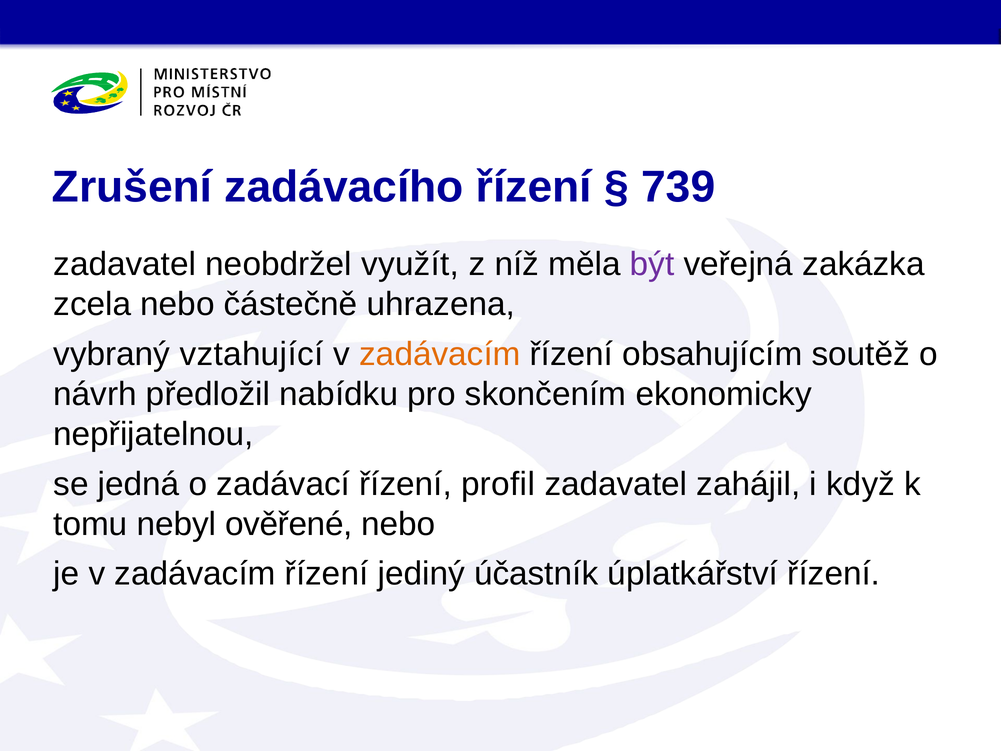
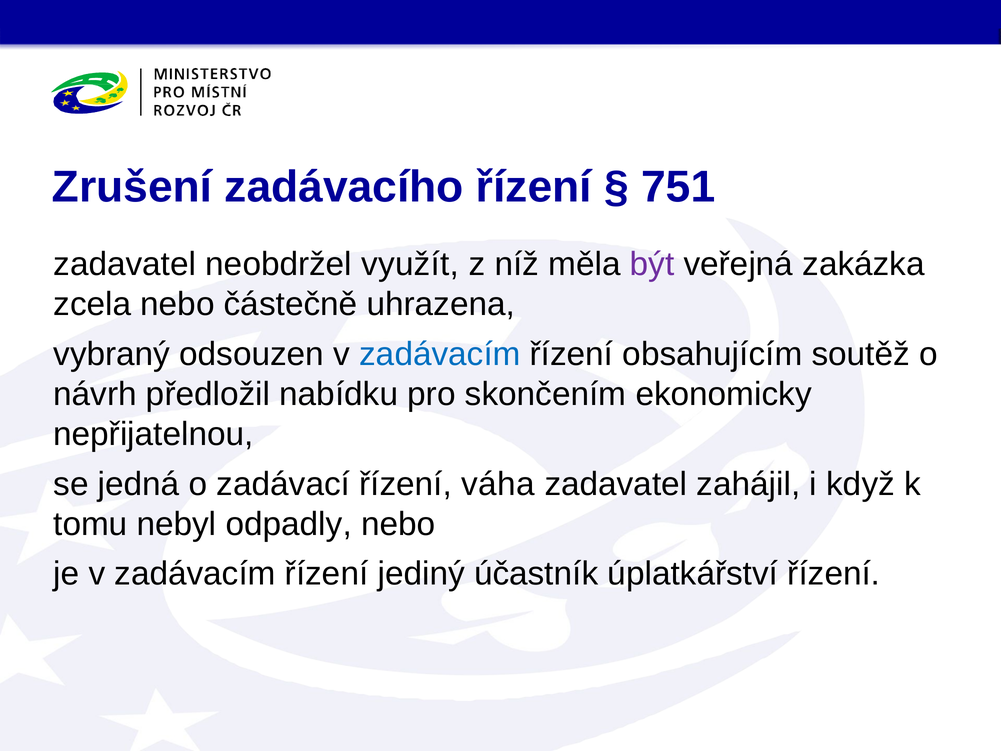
739: 739 -> 751 (678, 187)
vztahující: vztahující -> odsouzen (252, 354)
zadávacím colour: orange -> blue (440, 354)
profil: profil -> váha (498, 484)
ověřené: ověřené -> odpadly (289, 524)
